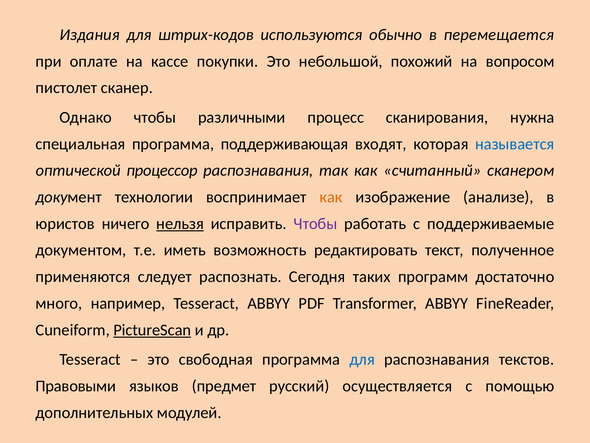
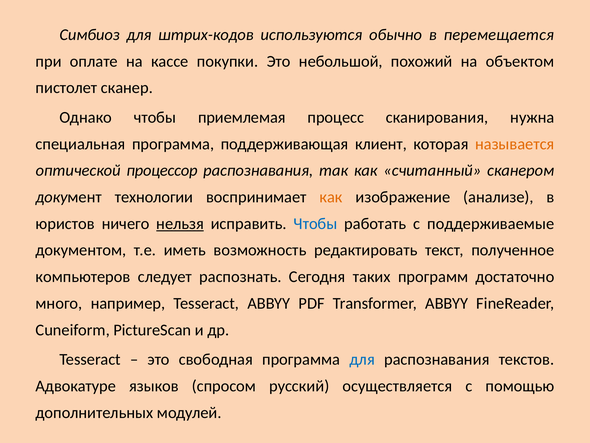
Издания: Издания -> Симбиоз (90, 35)
вопросом: вопросом -> объектом (520, 61)
различными: различными -> приемлемая (242, 117)
входят: входят -> клиент (381, 144)
называется colour: blue -> orange (515, 144)
Чтобы colour: purple -> blue (315, 223)
применяются: применяются -> компьютеров (83, 277)
PictureScan underline: present -> none (152, 330)
Правовыми: Правовыми -> Адвокатуре (76, 386)
предмет: предмет -> спросом (224, 386)
